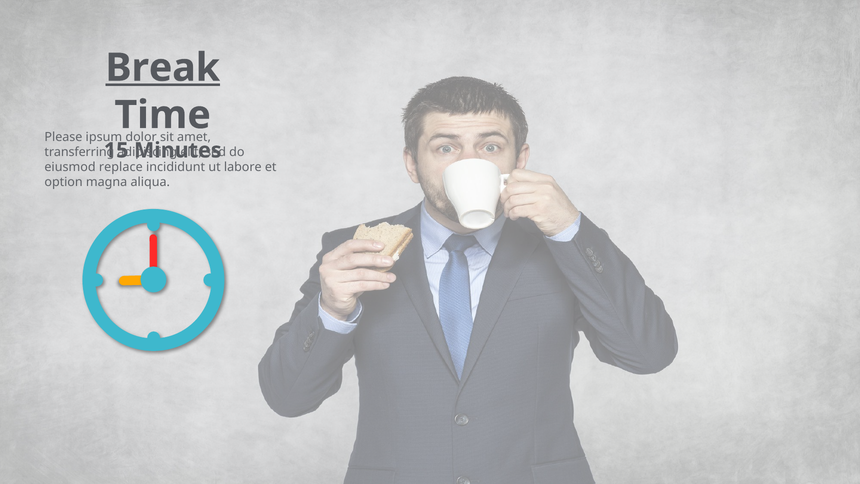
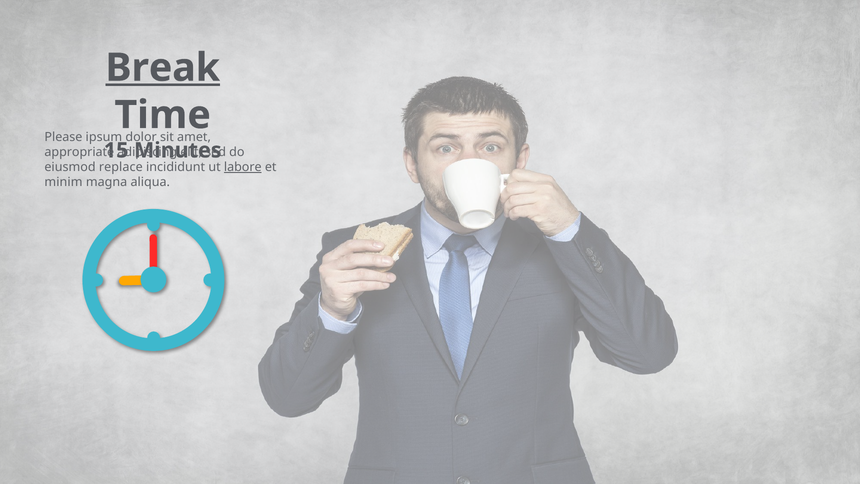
transferring: transferring -> appropriate (79, 152)
labore underline: none -> present (243, 167)
option: option -> minim (63, 182)
